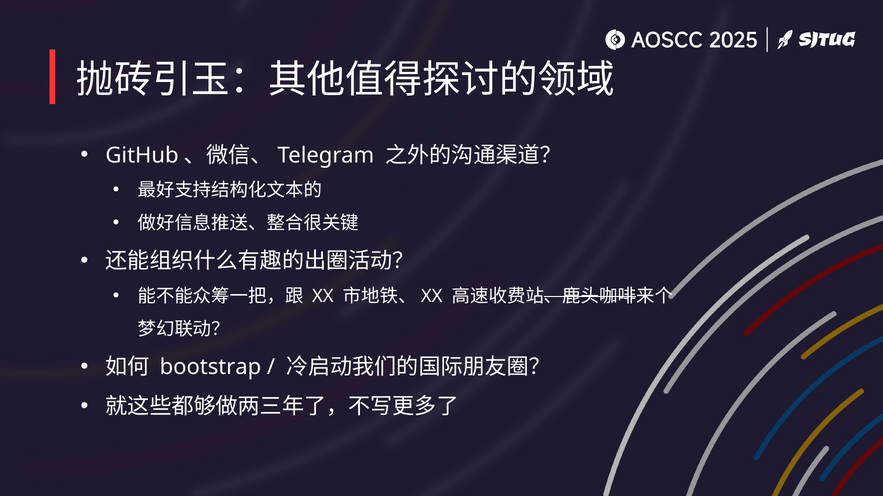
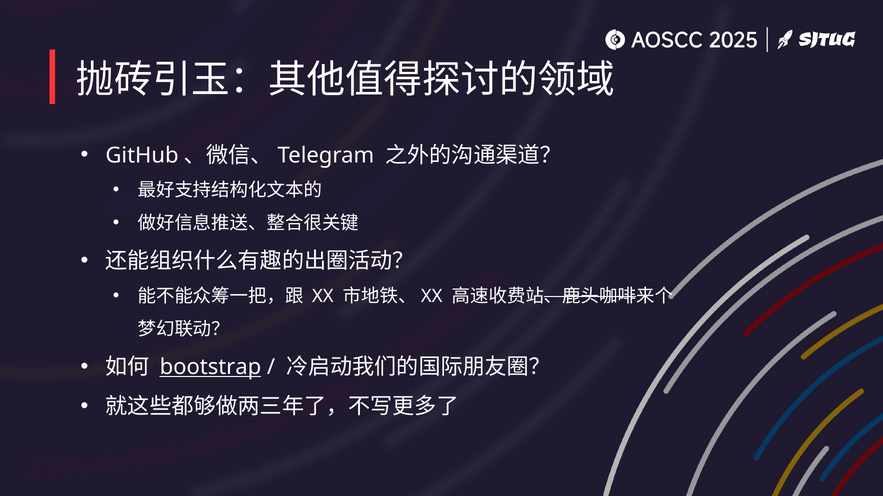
bootstrap underline: none -> present (210, 367)
